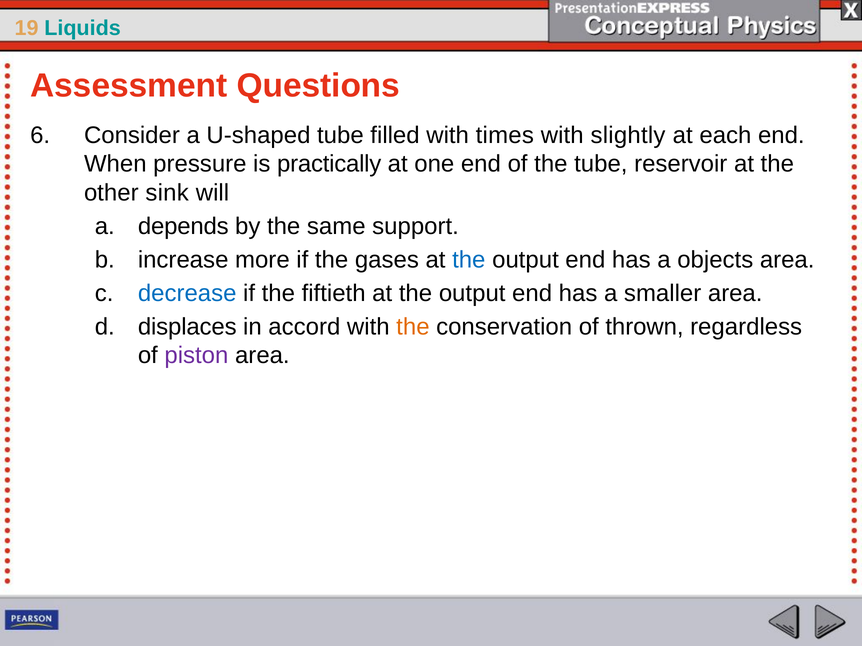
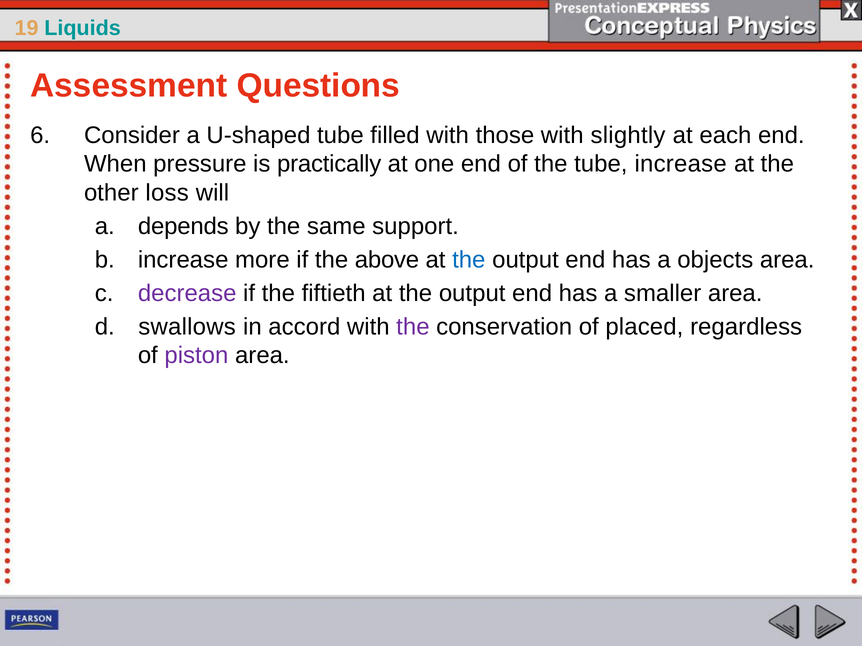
times: times -> those (505, 135)
tube reservoir: reservoir -> increase (681, 164)
sink: sink -> loss (167, 193)
gases: gases -> above (387, 260)
decrease colour: blue -> purple (187, 293)
displaces: displaces -> swallows (187, 327)
the colour: orange -> purple (413, 327)
thrown: thrown -> placed (644, 327)
